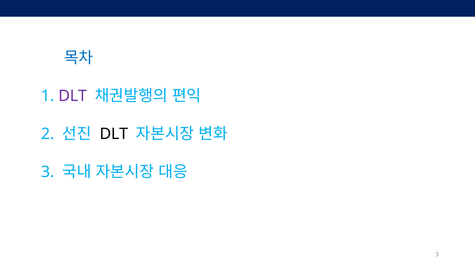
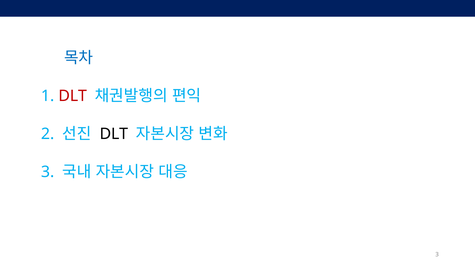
DLT colour: purple -> red (73, 96)
